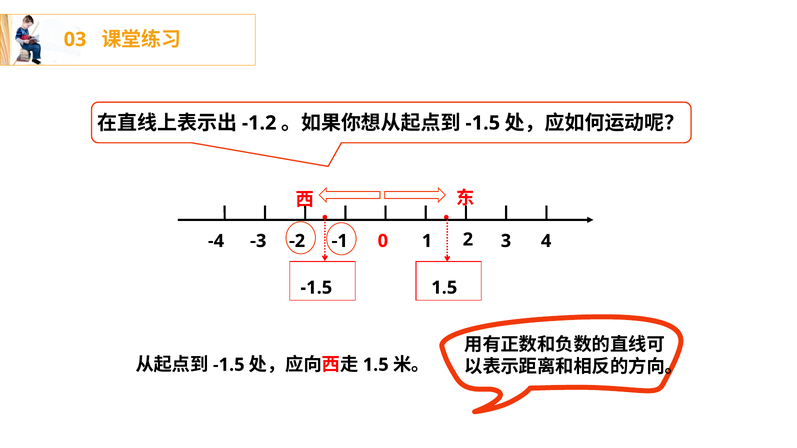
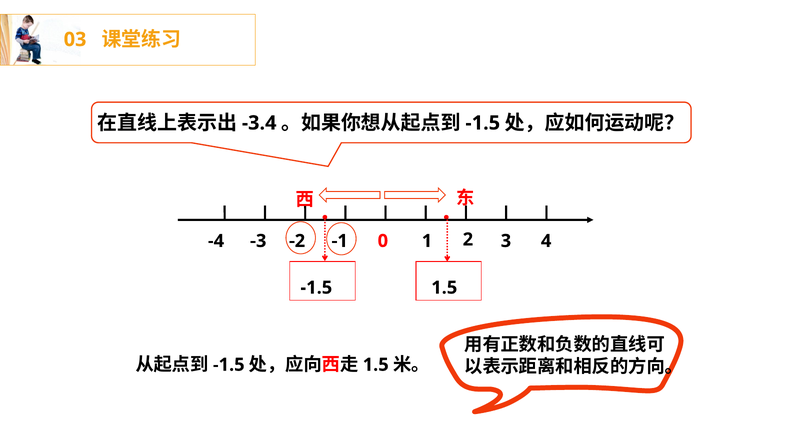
-1.2: -1.2 -> -3.4 (259, 123)
